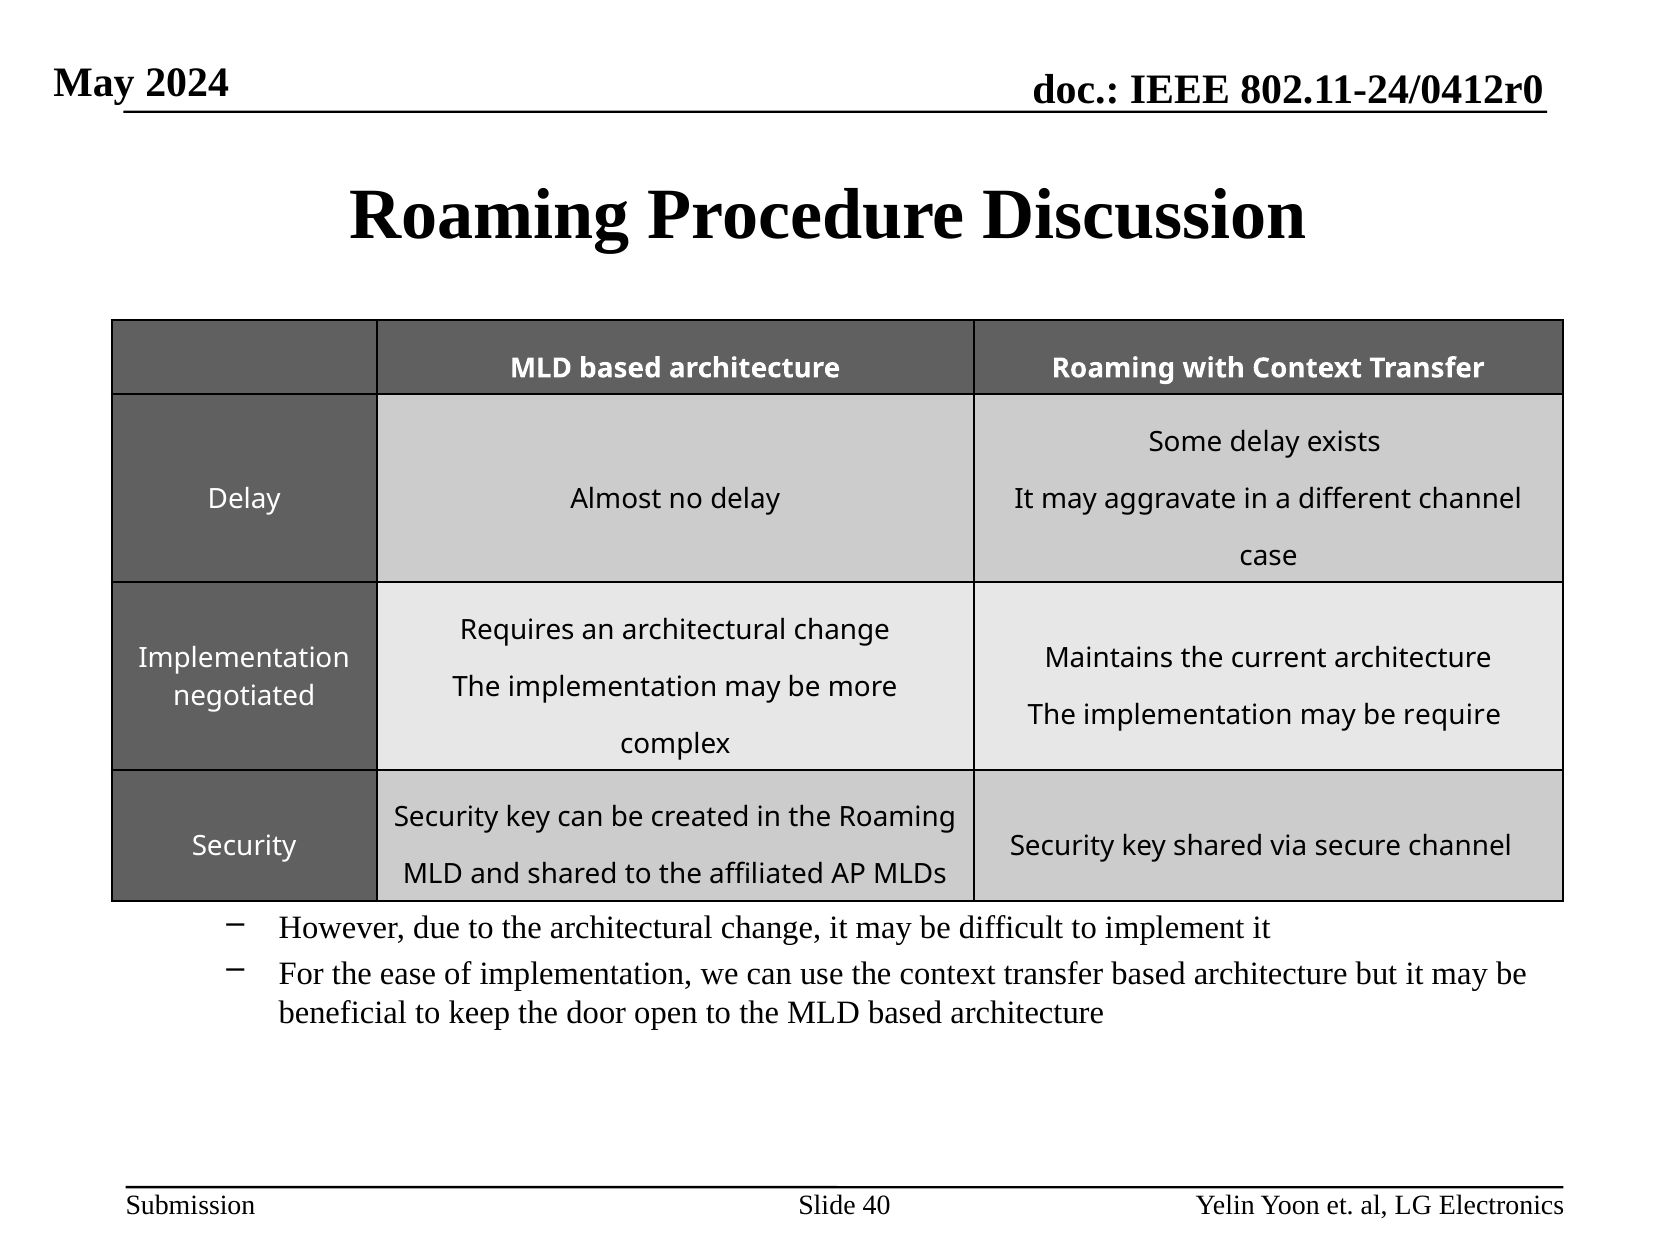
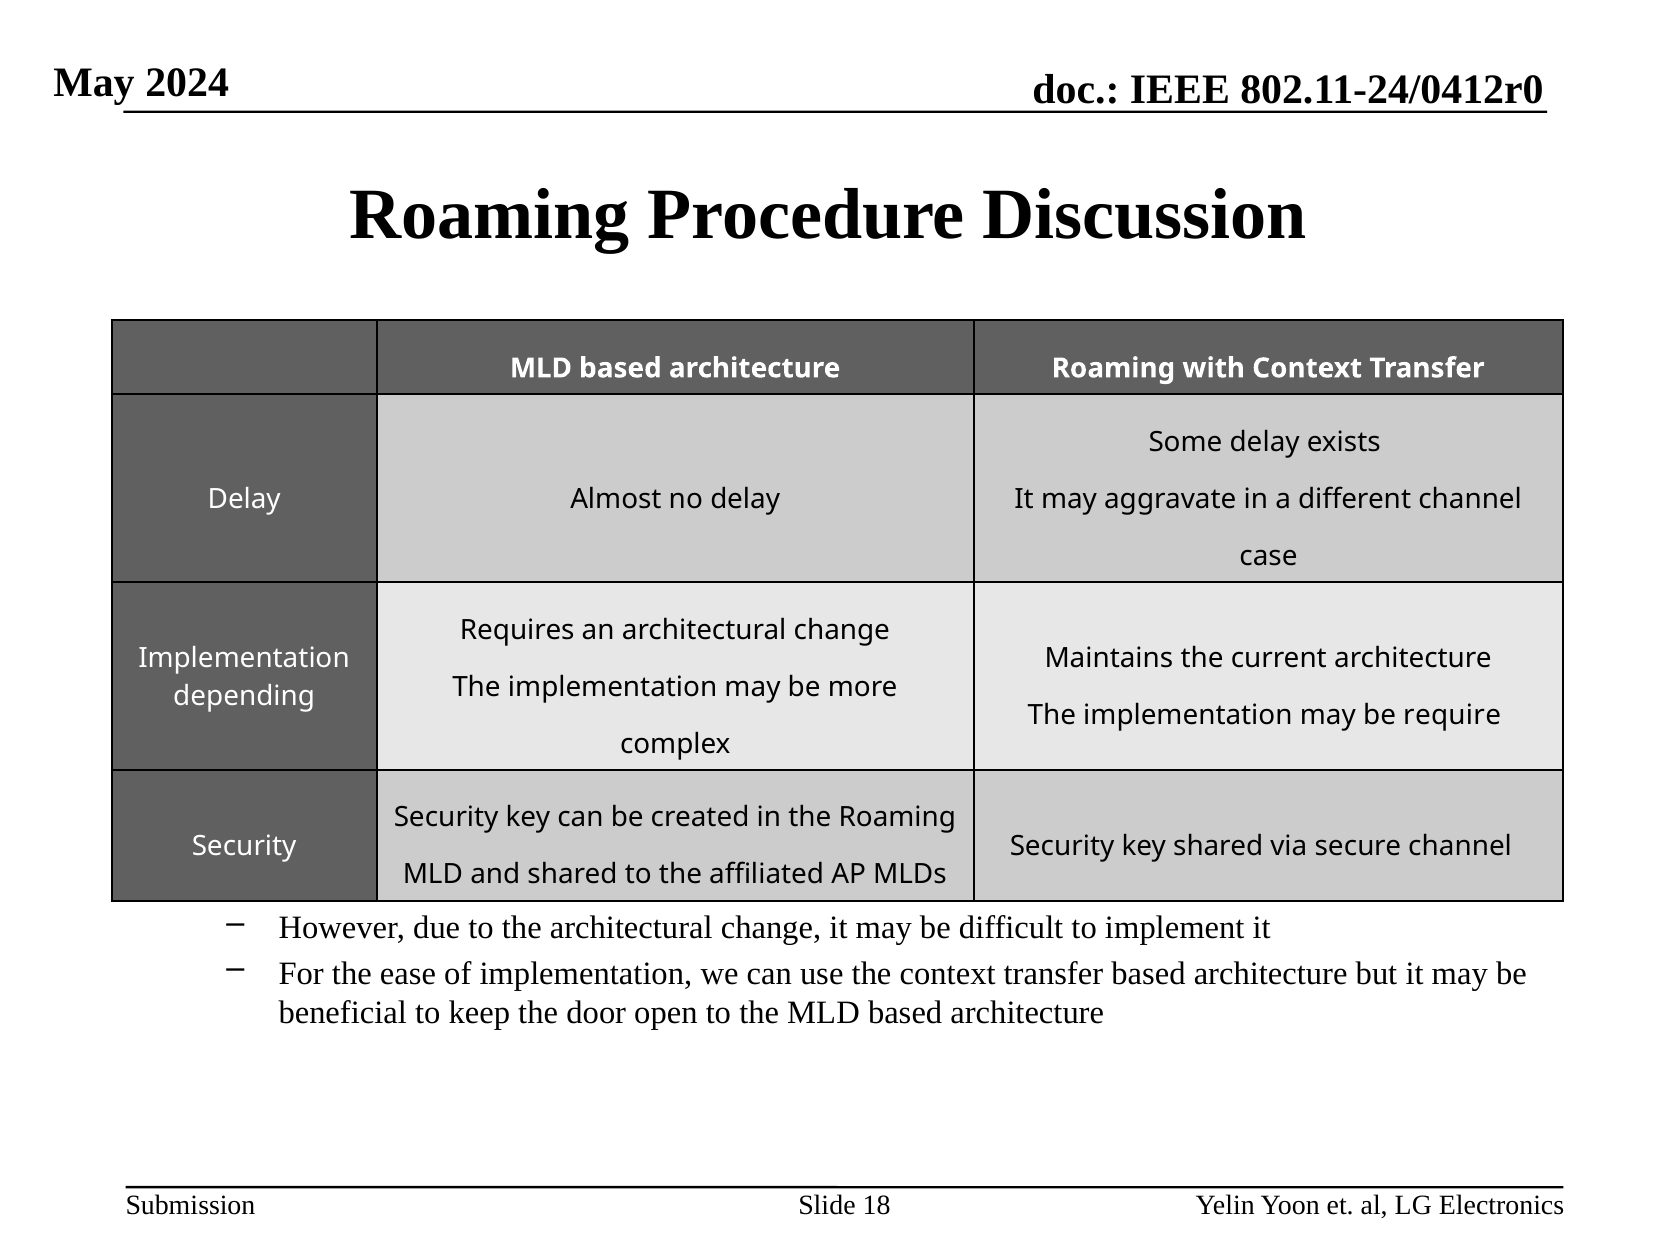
negotiated: negotiated -> depending (244, 696)
40: 40 -> 18 (877, 1205)
